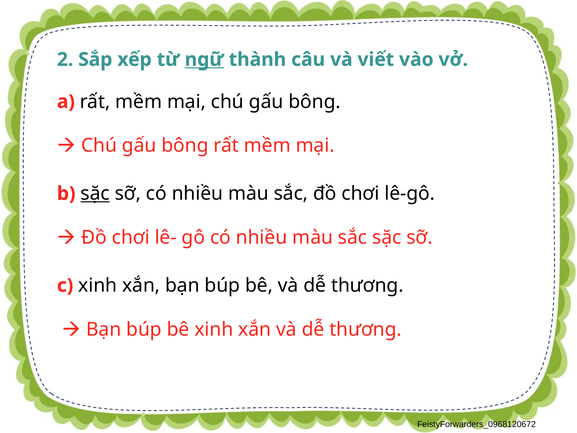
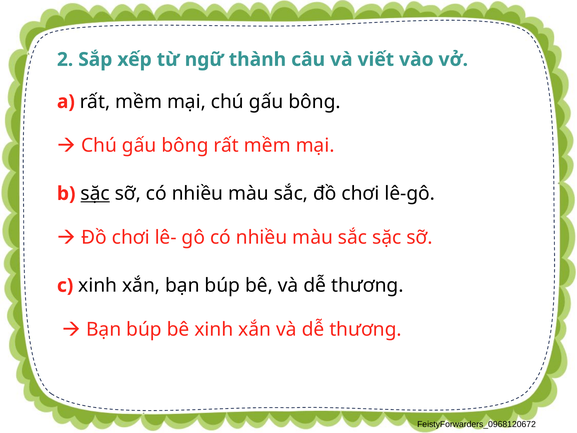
ngữ underline: present -> none (204, 59)
